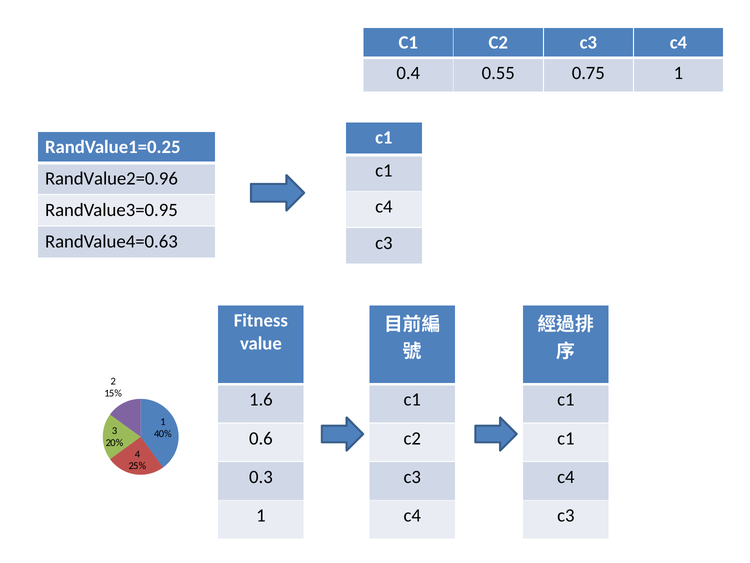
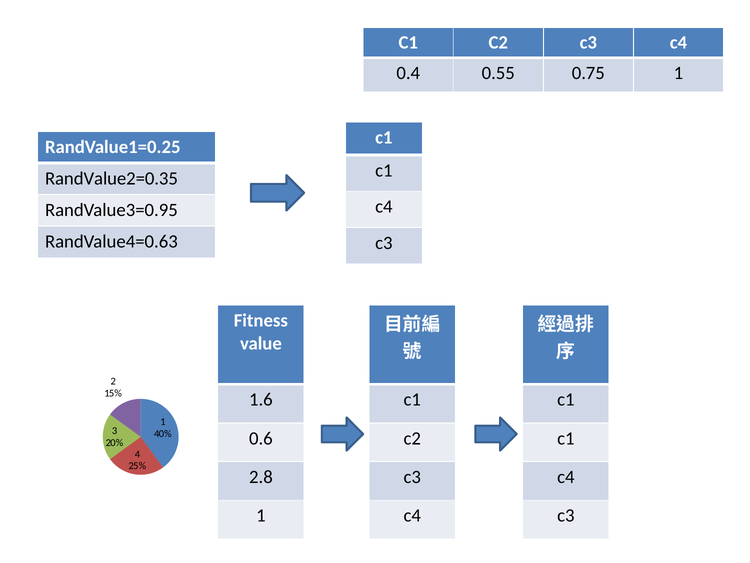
RandValue2=0.96: RandValue2=0.96 -> RandValue2=0.35 (111, 178)
0.3: 0.3 -> 2.8 (261, 477)
